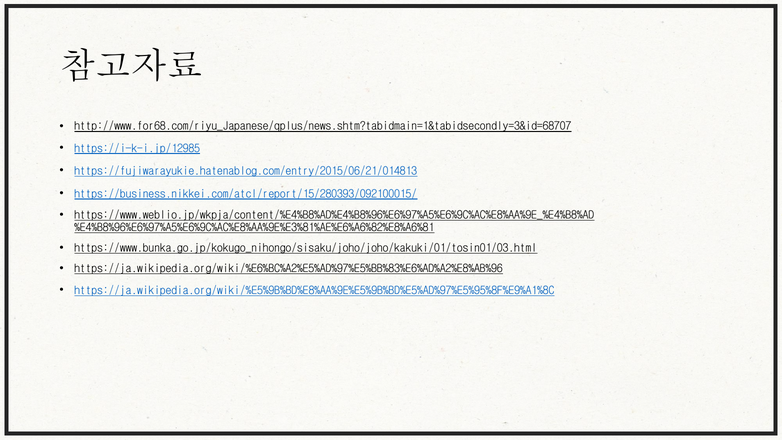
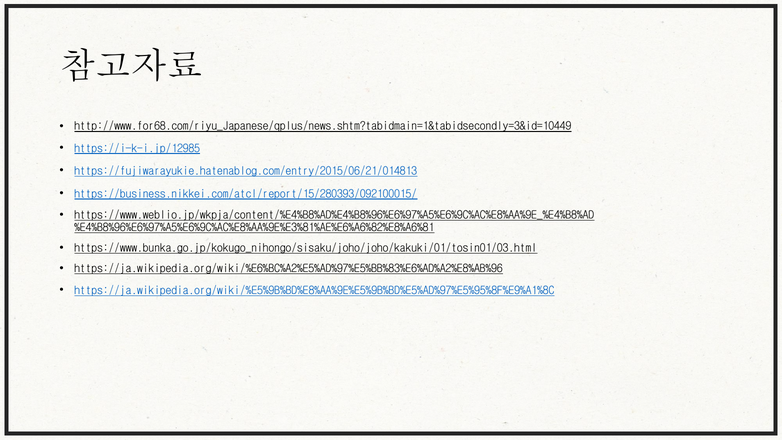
http://www.for68.com/riyu_Japanese/qplus/news.shtm?tabidmain=1&tabidsecondly=3&id=68707: http://www.for68.com/riyu_Japanese/qplus/news.shtm?tabidmain=1&tabidsecondly=3&id=68707 -> http://www.for68.com/riyu_Japanese/qplus/news.shtm?tabidmain=1&tabidsecondly=3&id=10449 (323, 126)
